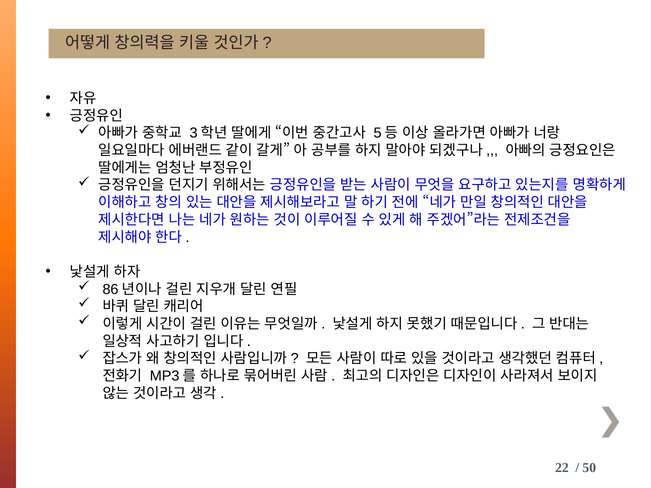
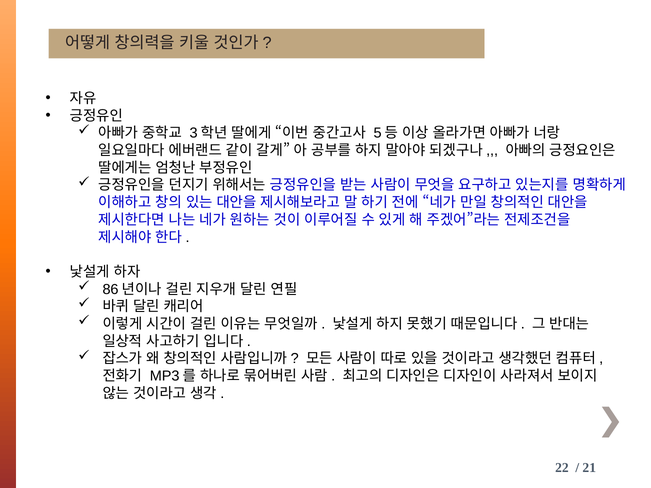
50: 50 -> 21 (589, 468)
